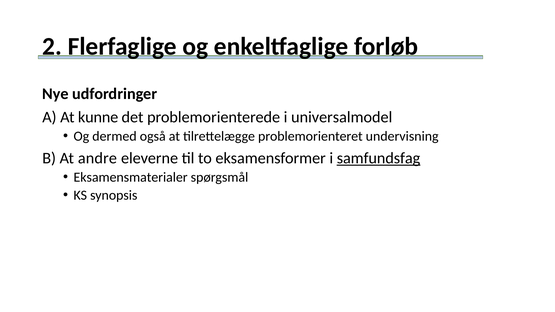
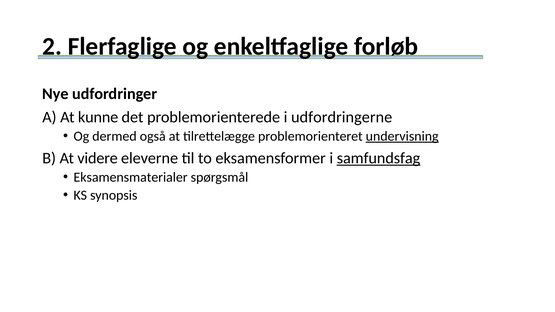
universalmodel: universalmodel -> udfordringerne (342, 117)
undervisning underline: none -> present (402, 136)
andre: andre -> videre (98, 158)
